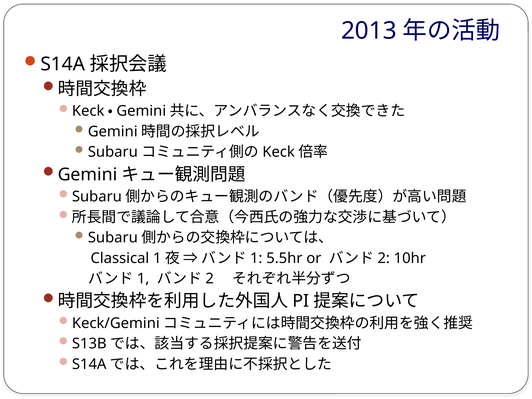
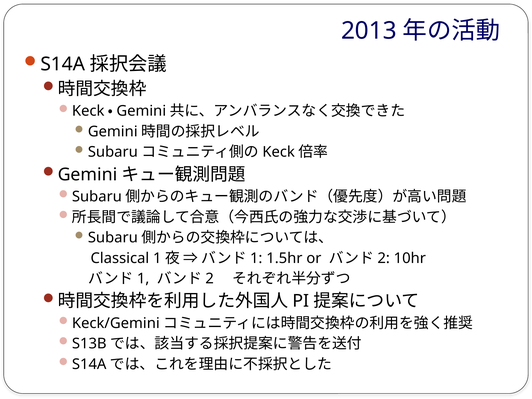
5.5hr: 5.5hr -> 1.5hr (284, 258)
